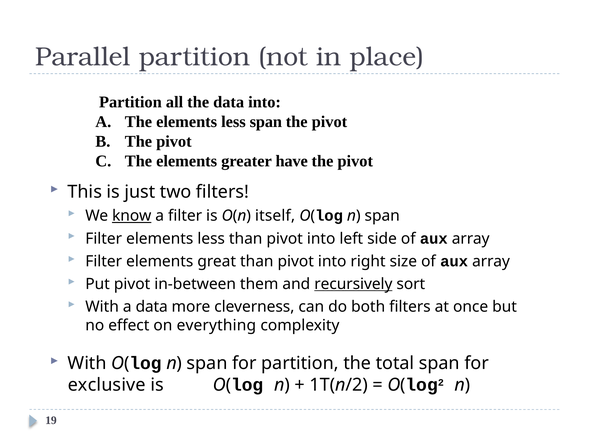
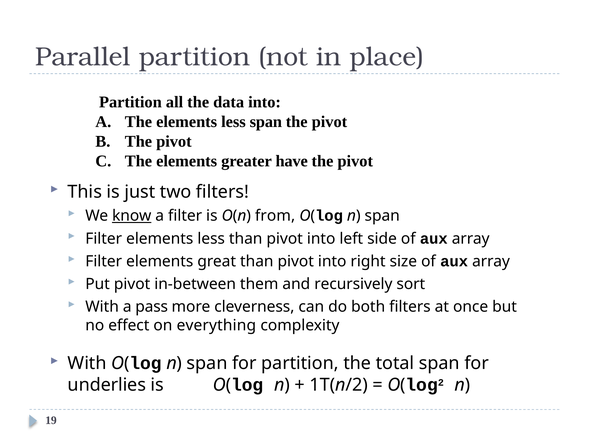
itself: itself -> from (275, 216)
recursively underline: present -> none (353, 284)
a data: data -> pass (152, 307)
exclusive: exclusive -> underlies (107, 385)
